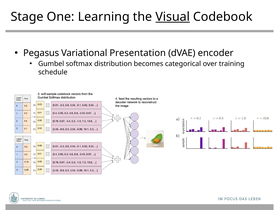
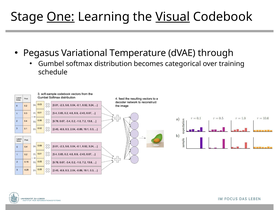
One underline: none -> present (61, 17)
Presentation: Presentation -> Temperature (138, 53)
encoder: encoder -> through (216, 53)
